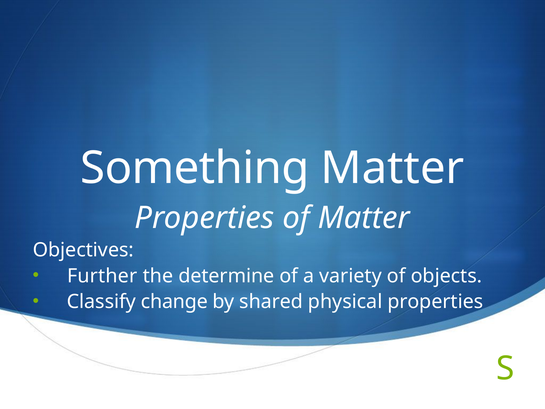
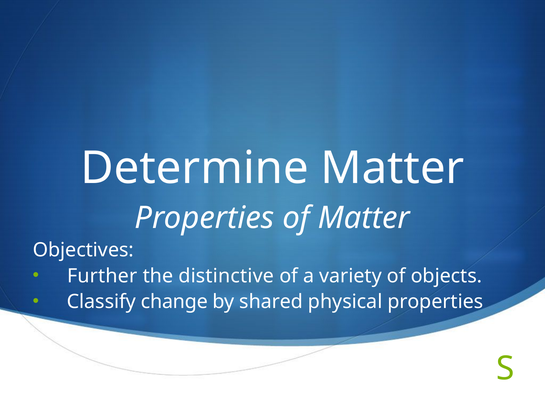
Something: Something -> Determine (195, 168)
determine: determine -> distinctive (226, 276)
